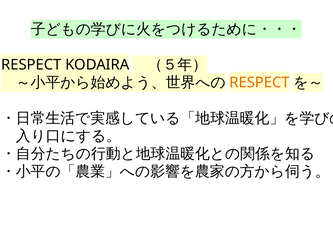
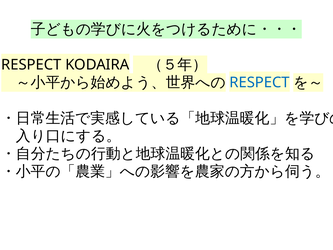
RESPECT colour: orange -> blue (260, 82)
